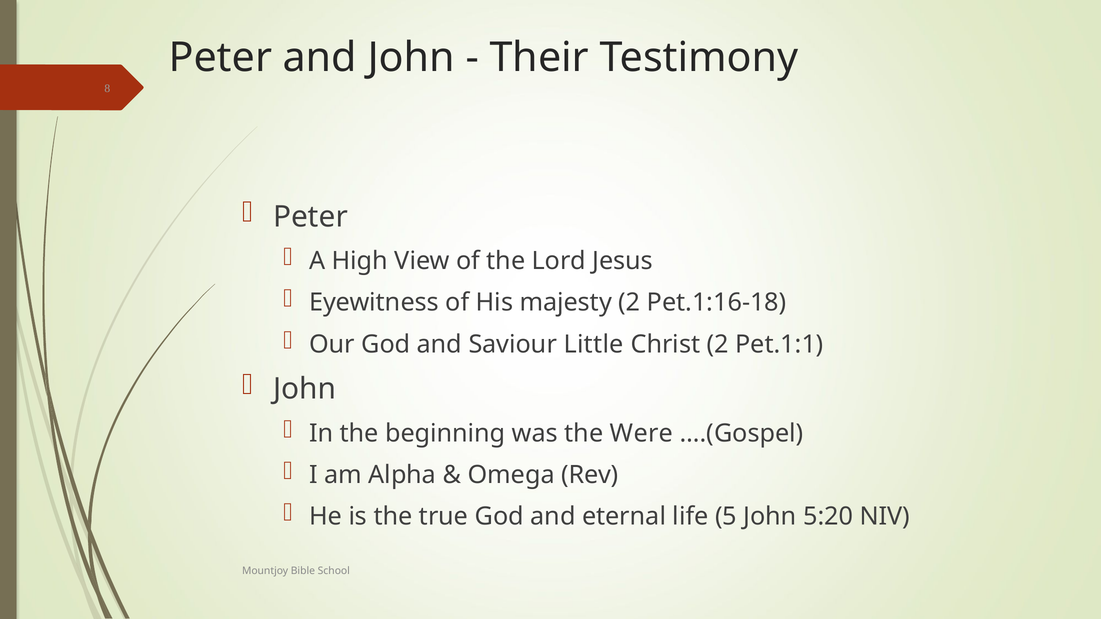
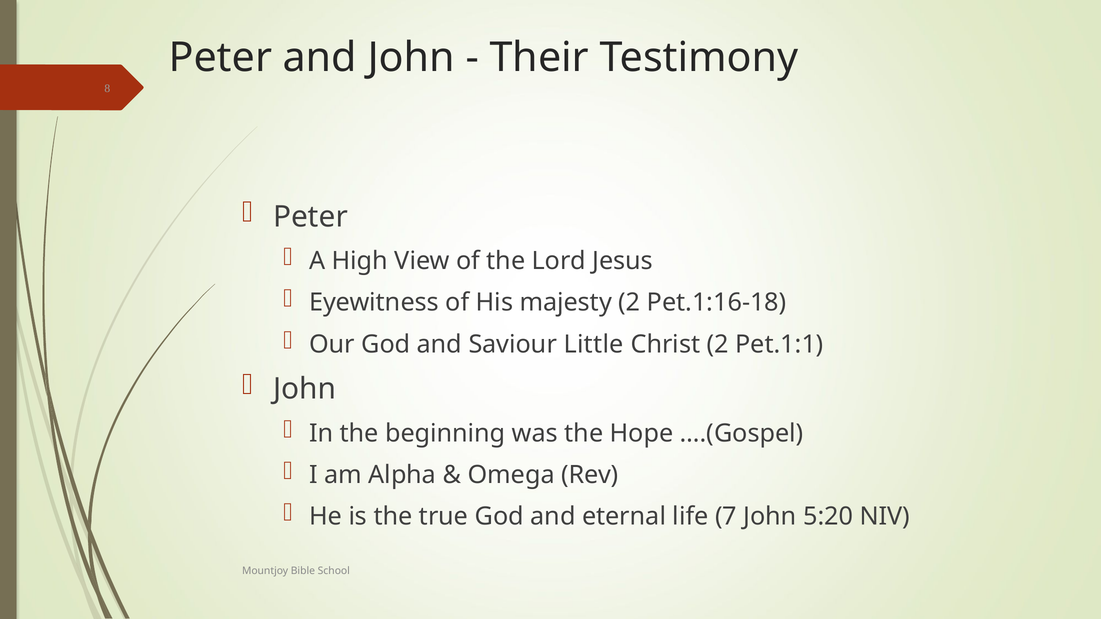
Were: Were -> Hope (642, 433)
5: 5 -> 7 (726, 517)
